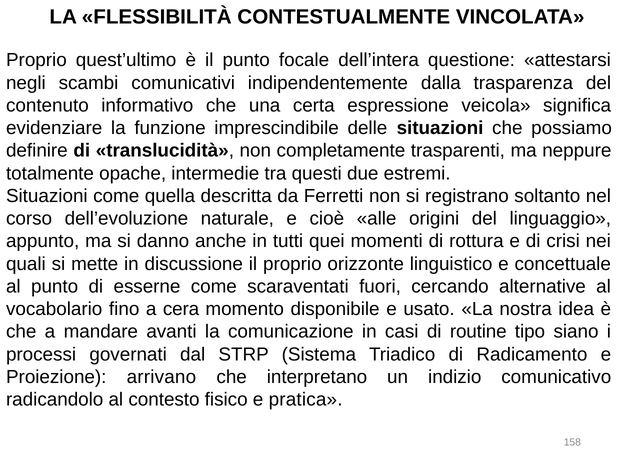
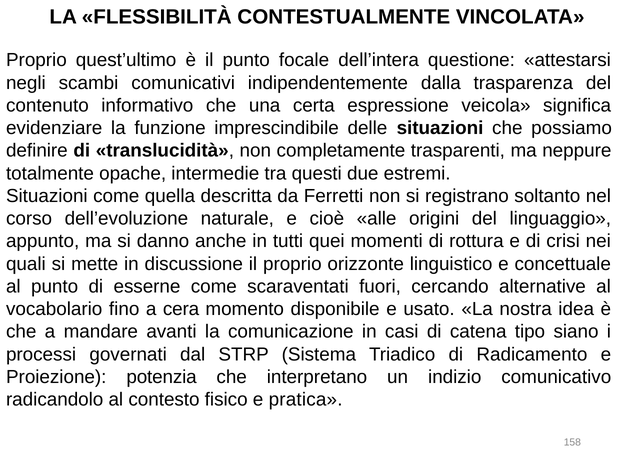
routine: routine -> catena (478, 332)
arrivano: arrivano -> potenzia (162, 377)
